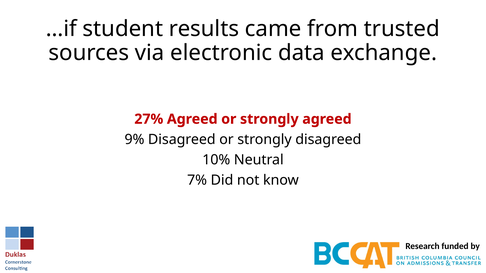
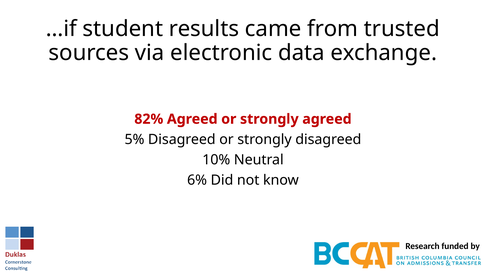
27%: 27% -> 82% (149, 119)
9%: 9% -> 5% (134, 140)
7%: 7% -> 6% (197, 180)
